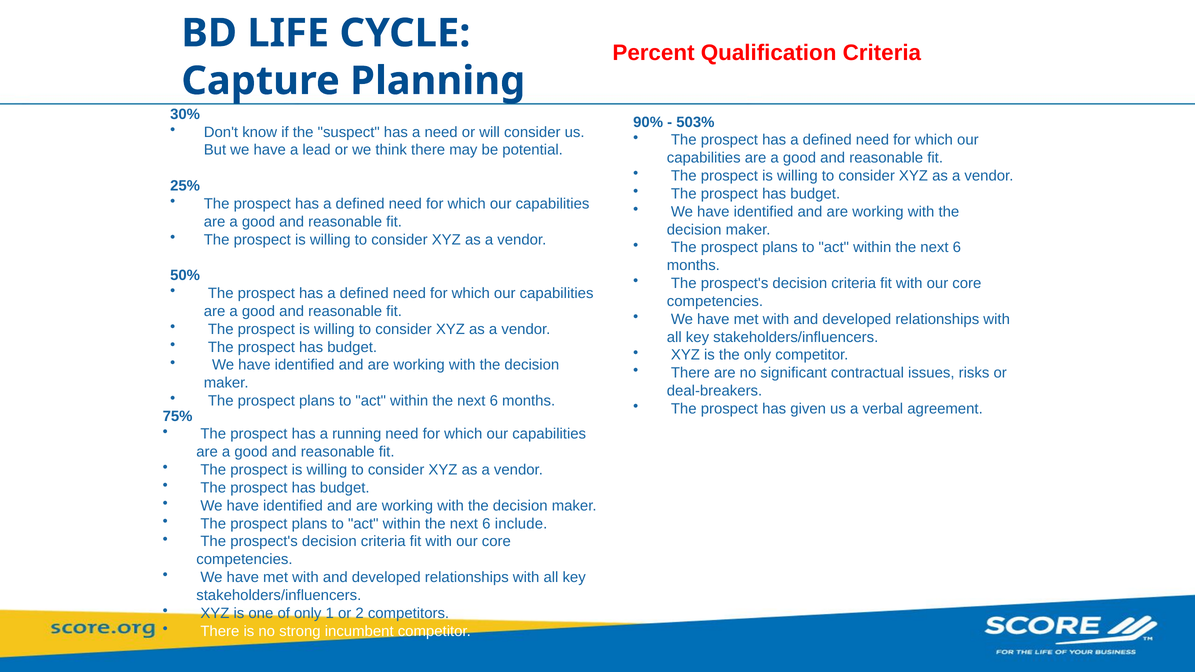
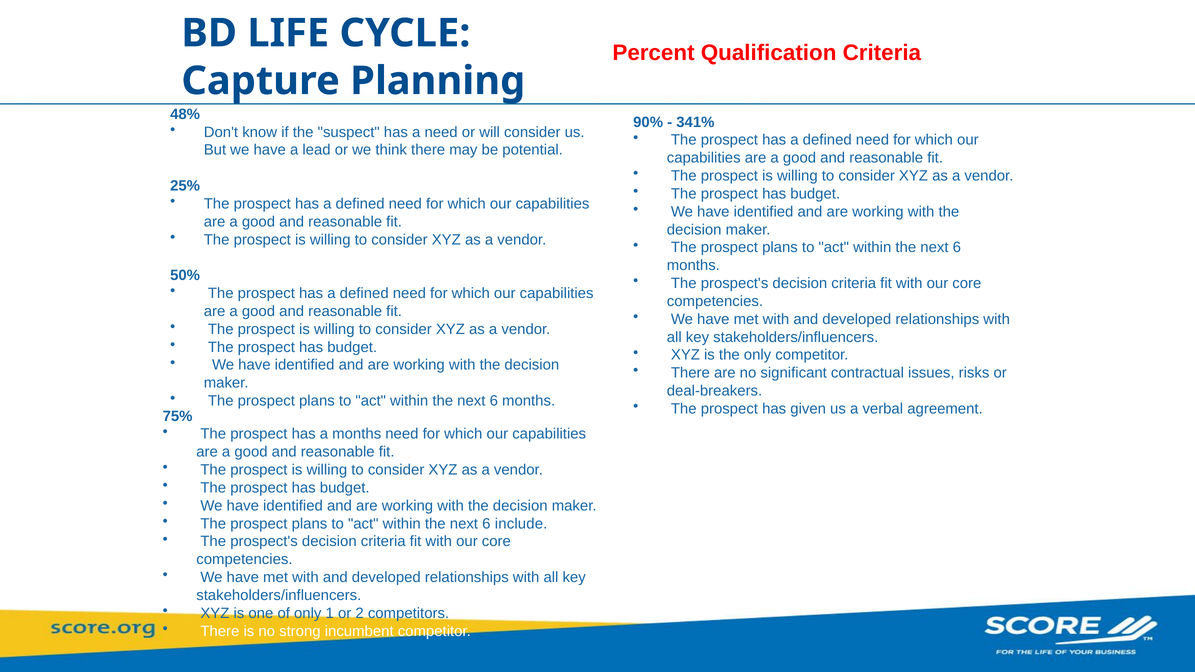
30%: 30% -> 48% (185, 114)
503%: 503% -> 341% (695, 122)
a running: running -> months (357, 434)
